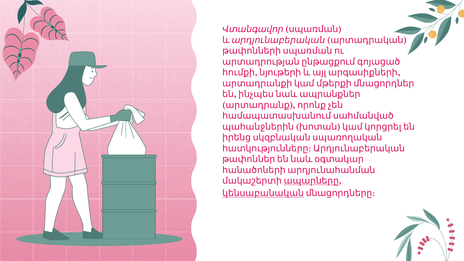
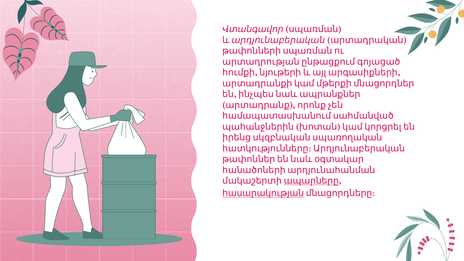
կենսաբանական: կենսաբանական -> հասարակության (263, 193)
